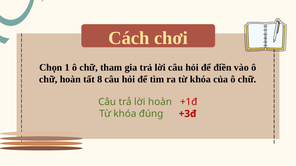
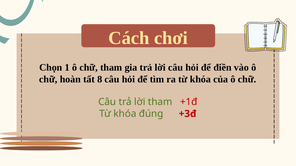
lời hoàn: hoàn -> tham (160, 102)
